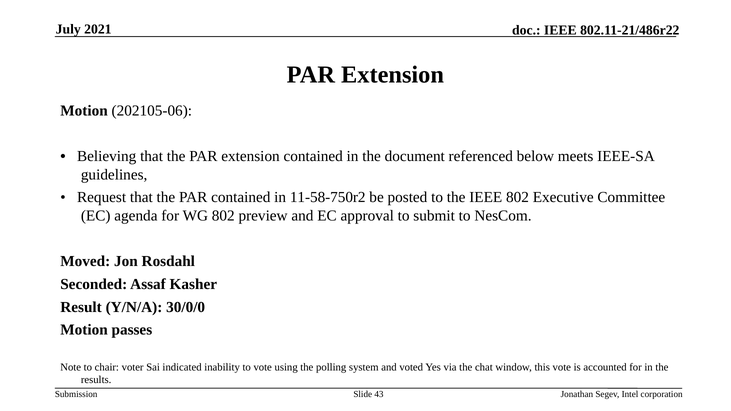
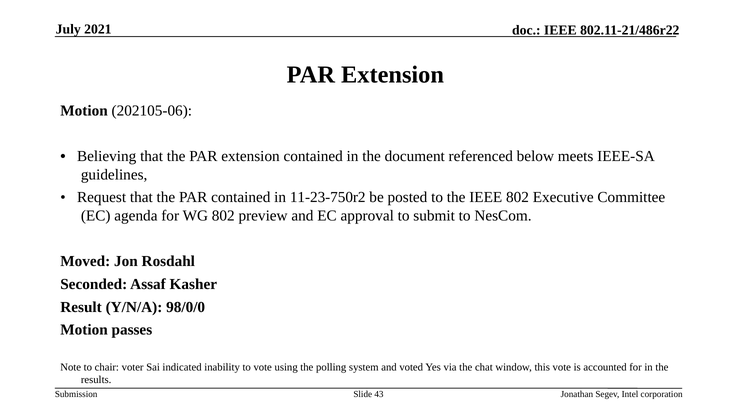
11-58-750r2: 11-58-750r2 -> 11-23-750r2 (328, 197)
30/0/0: 30/0/0 -> 98/0/0 (186, 307)
